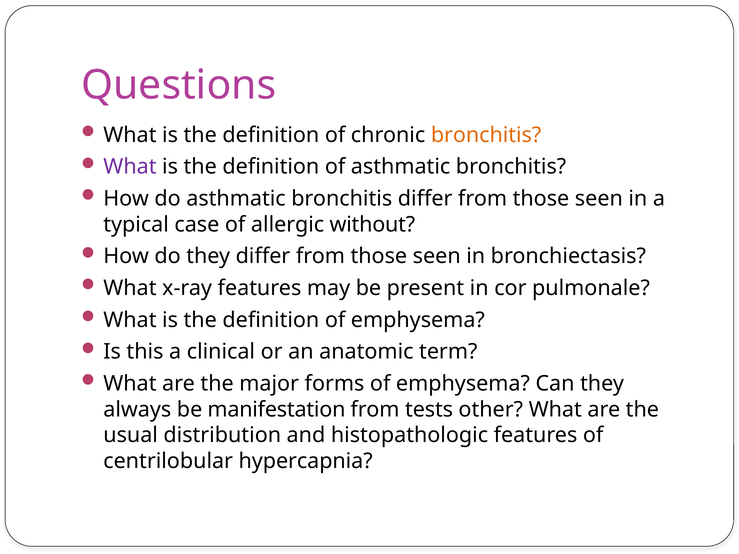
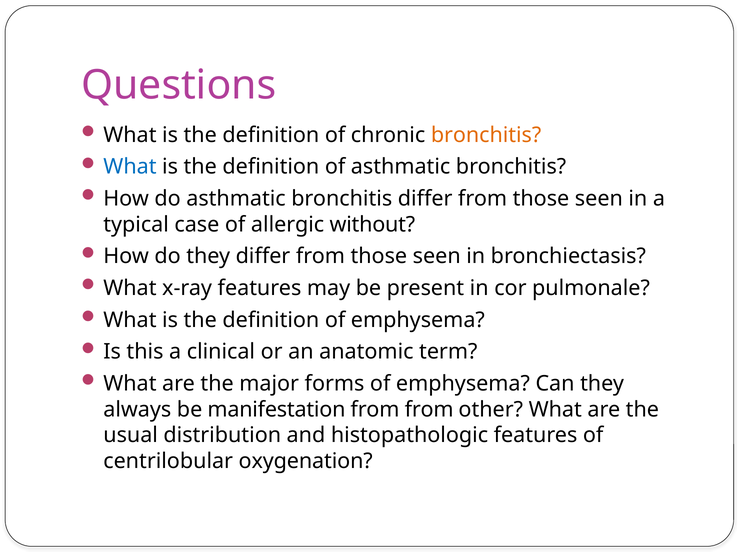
What colour: purple -> blue (130, 167)
from tests: tests -> from (429, 410)
hypercapnia: hypercapnia -> oxygenation (306, 461)
